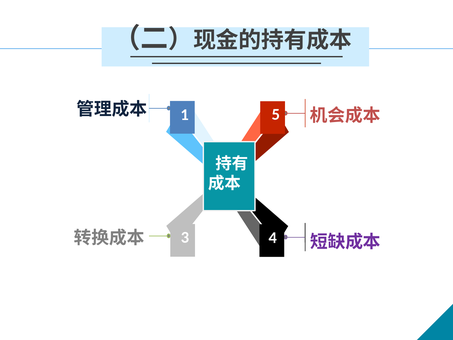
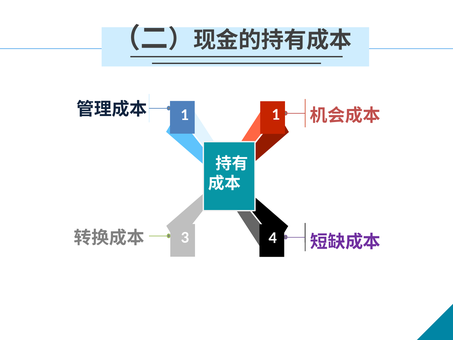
5: 5 -> 1 (276, 114)
